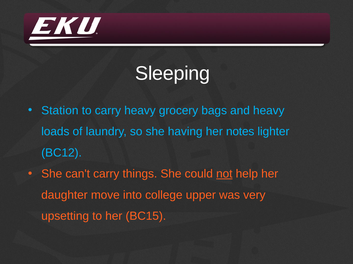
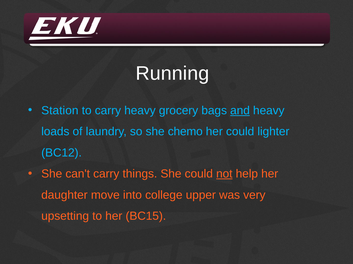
Sleeping: Sleeping -> Running (172, 74)
and underline: none -> present (240, 111)
having: having -> chemo (185, 132)
her notes: notes -> could (240, 132)
